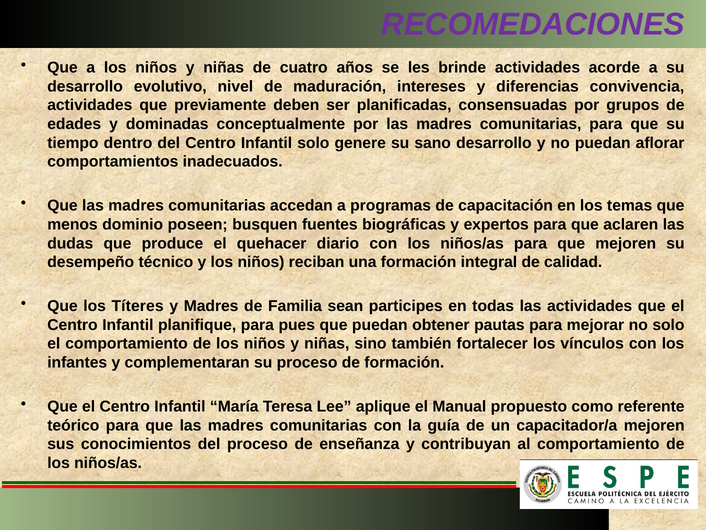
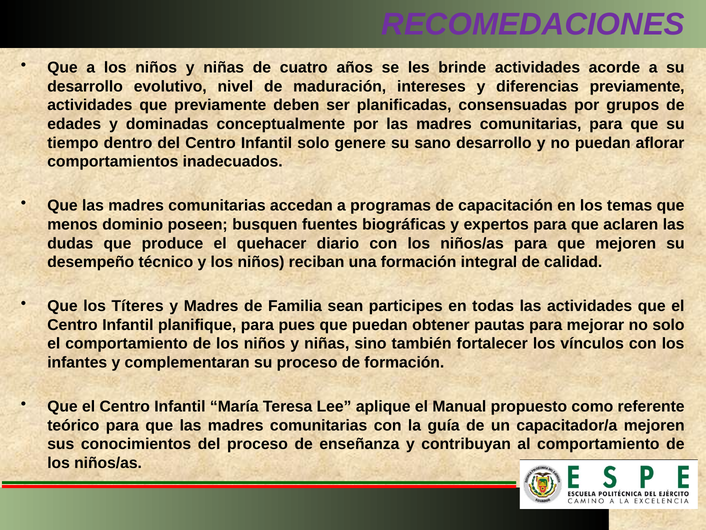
diferencias convivencia: convivencia -> previamente (637, 86)
